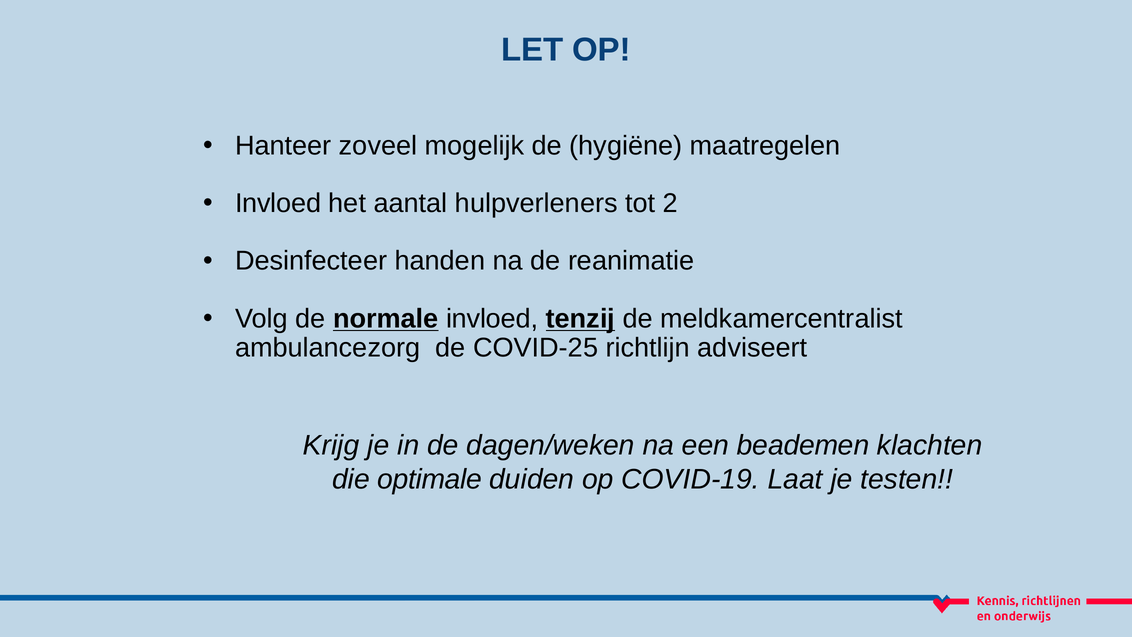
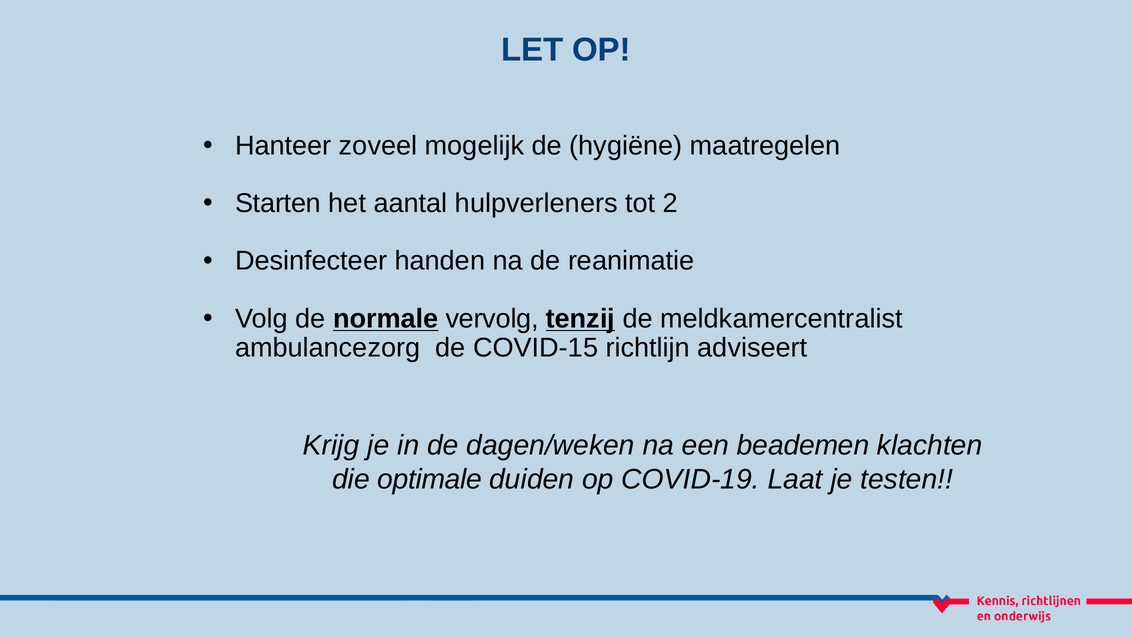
Invloed: Invloed -> Starten (278, 203)
normale invloed: invloed -> vervolg (492, 318)
COVID-25: COVID-25 -> COVID-15 (536, 348)
